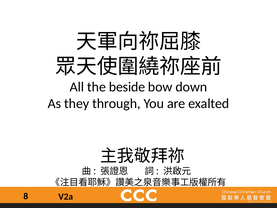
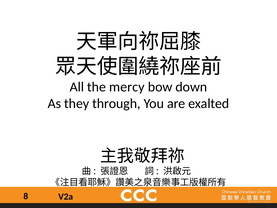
beside: beside -> mercy (127, 87)
